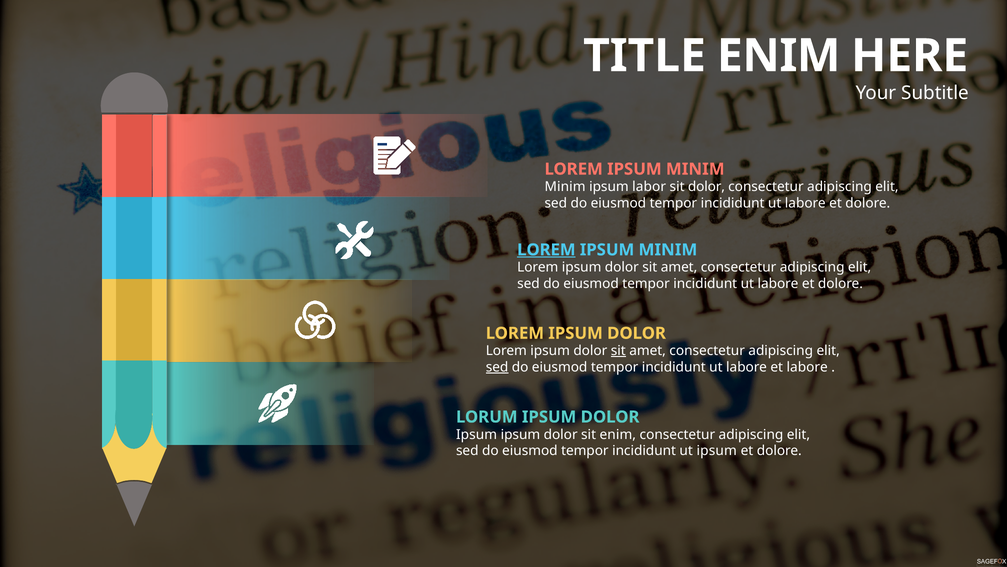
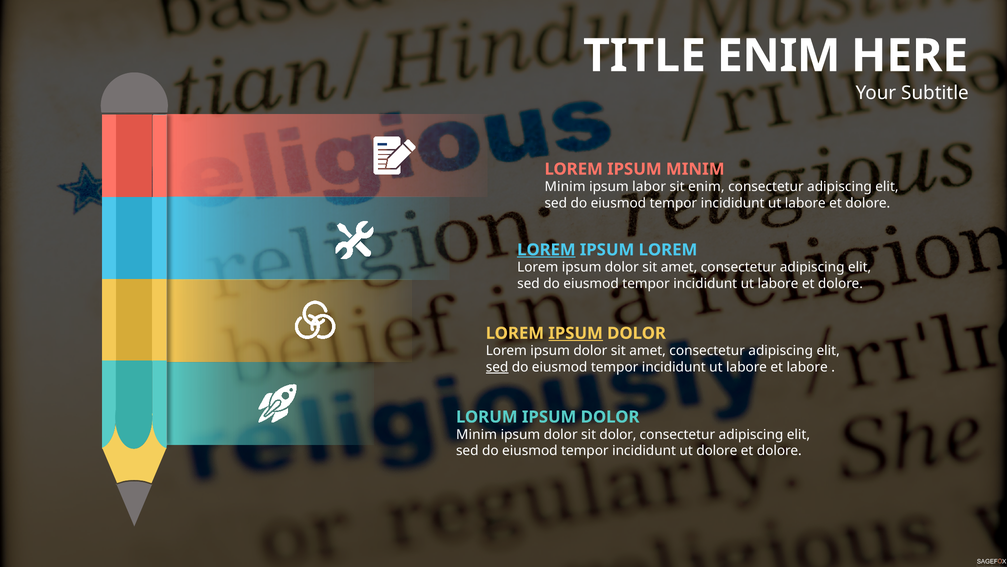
sit dolor: dolor -> enim (706, 186)
MINIM: MINIM -> LOREM (668, 250)
IPSUM underline: none -> present (576, 333)
sit underline: present -> none (618, 350)
Ipsum: Ipsum -> Minim (477, 434)
sit enim: enim -> dolor (618, 434)
ut ipsum: ipsum -> dolore (717, 450)
